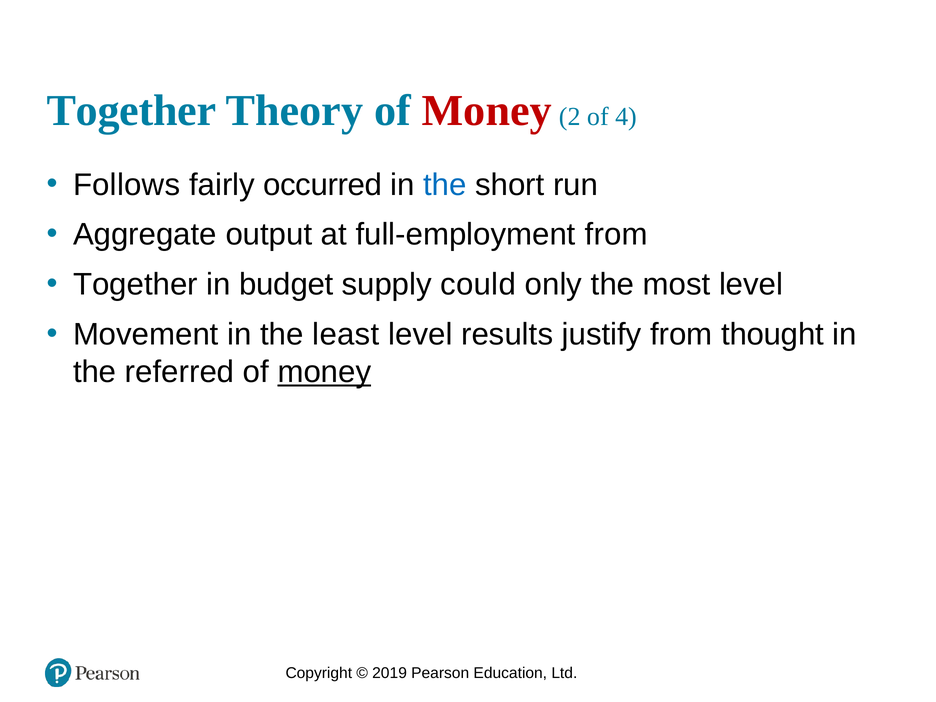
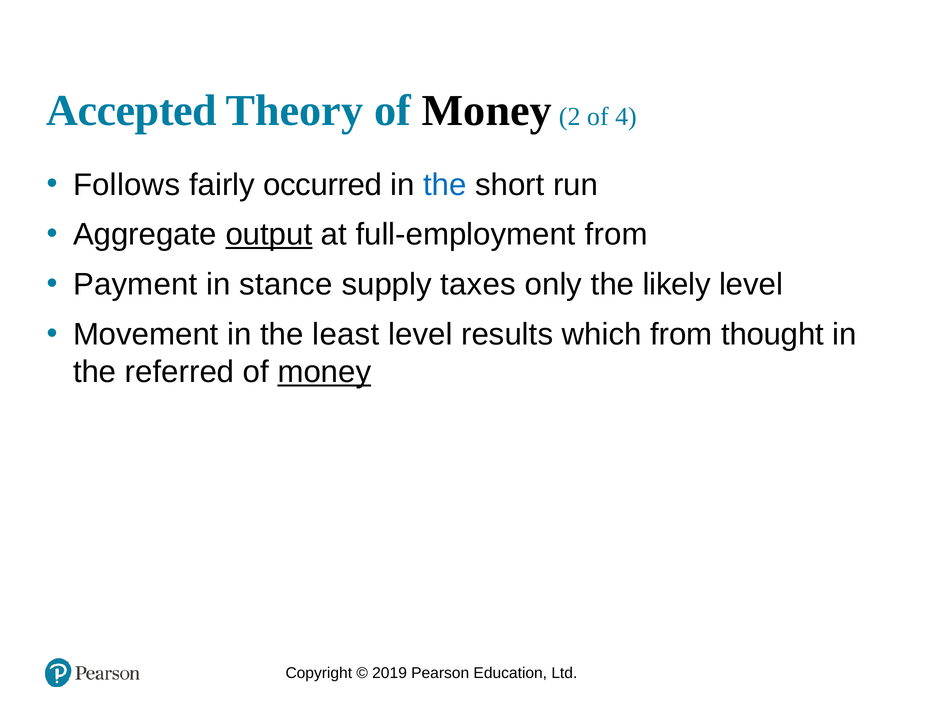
Together: Together -> Accepted (132, 111)
Money colour: red -> black (487, 111)
output underline: none -> present (269, 235)
Together: Together -> Payment (135, 285)
budget: budget -> stance (286, 285)
could: could -> taxes (478, 285)
most: most -> likely (677, 285)
justify: justify -> which (602, 335)
